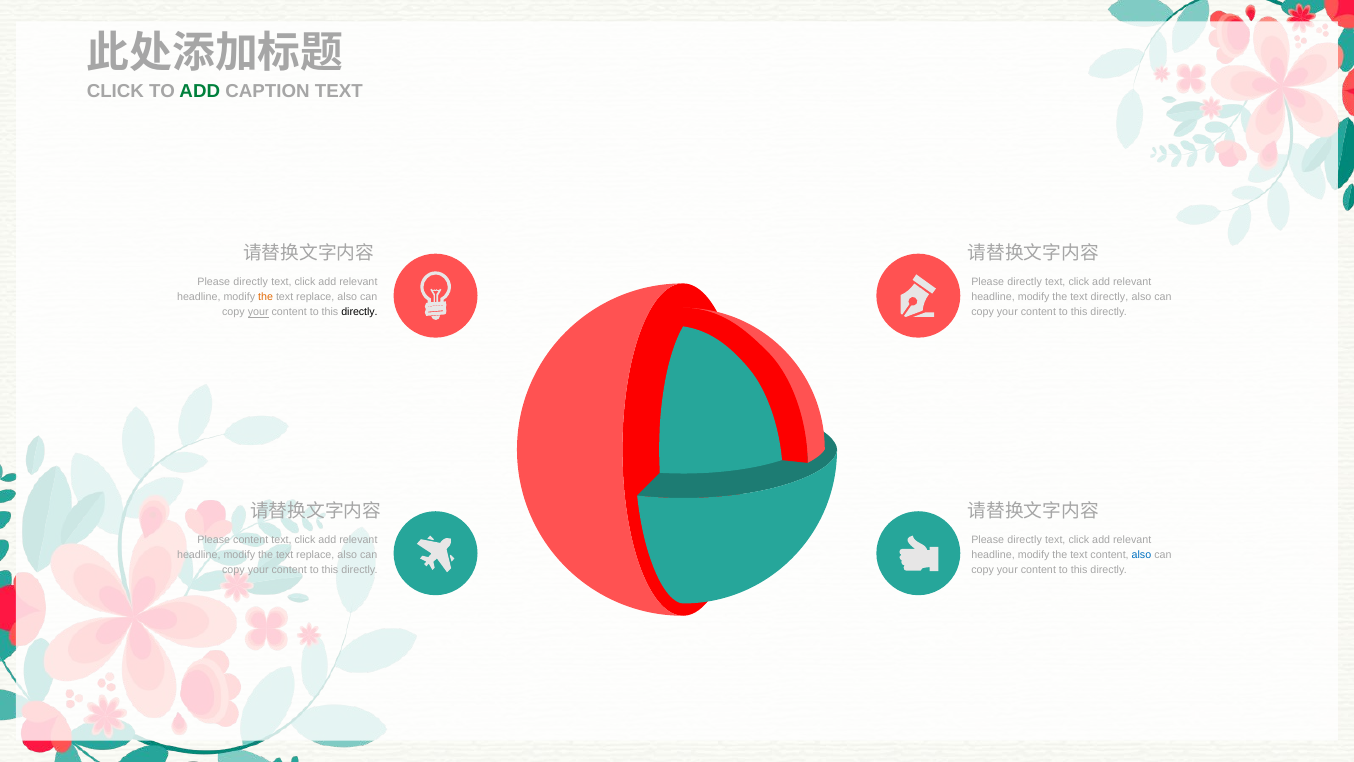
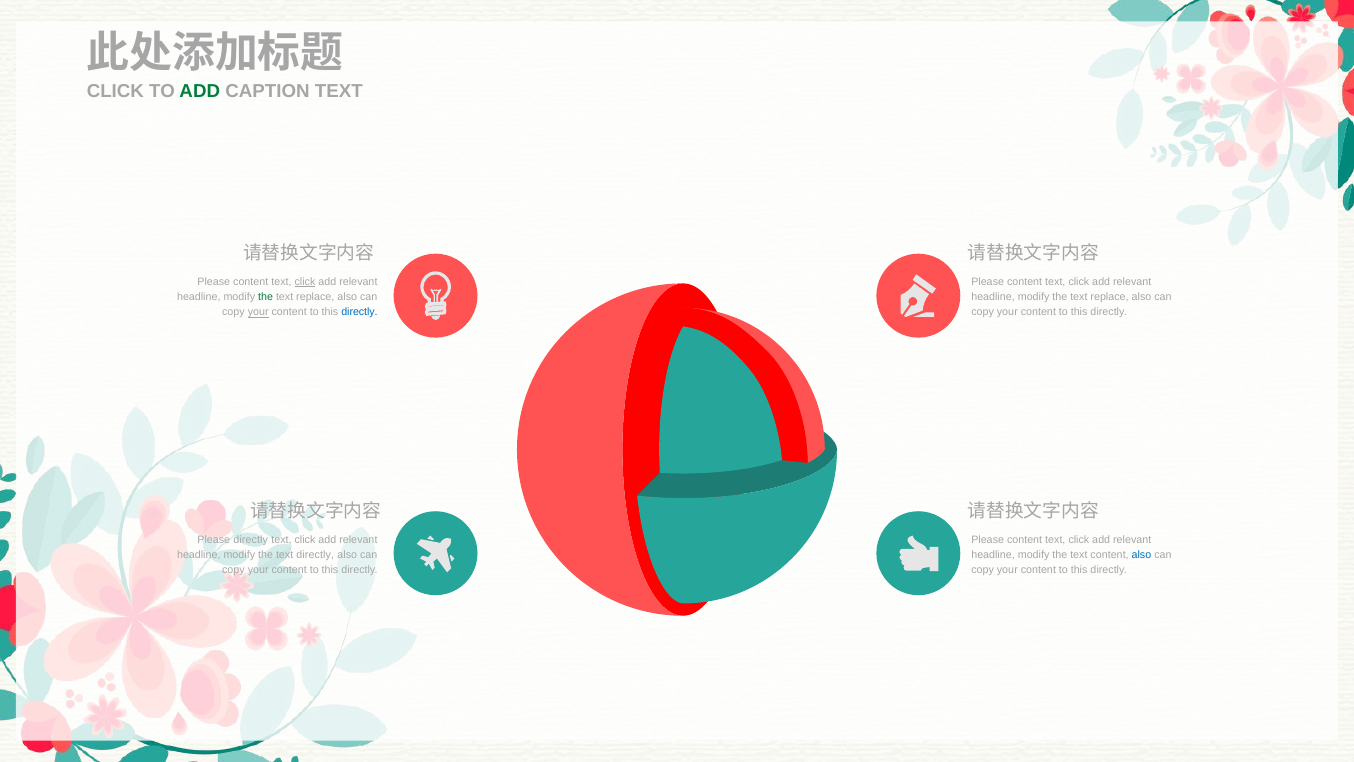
directly: directly -> content (251, 281)
click underline: none -> present (305, 281)
directly: directly -> content (1025, 281)
the colour: orange -> green (266, 297)
directly: directly -> replace (1110, 297)
directly colour: black -> blue (359, 312)
Please content: content -> directly (251, 539)
directly: directly -> content (1025, 539)
replace: replace -> directly (315, 555)
